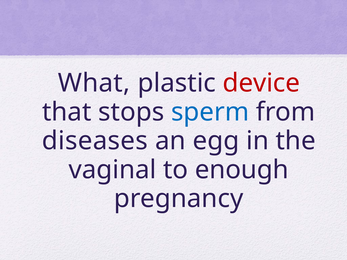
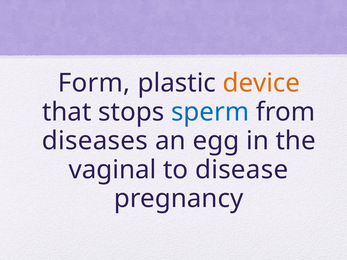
What: What -> Form (94, 83)
device colour: red -> orange (261, 83)
enough: enough -> disease (242, 170)
